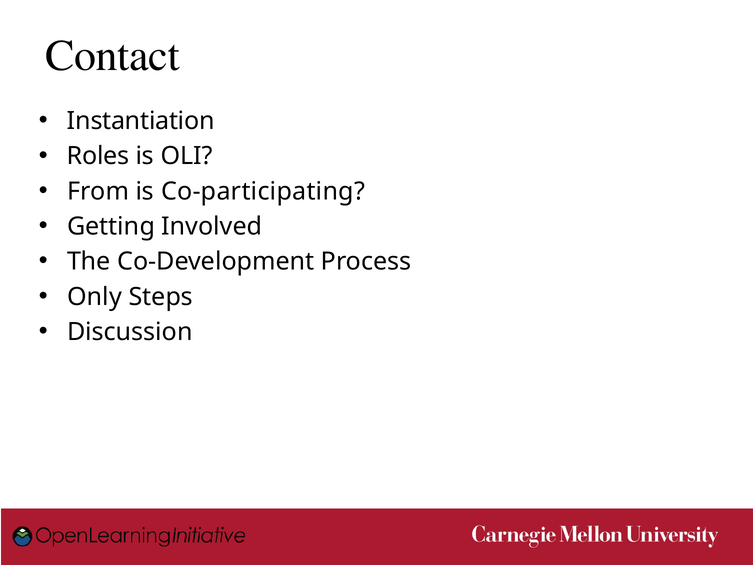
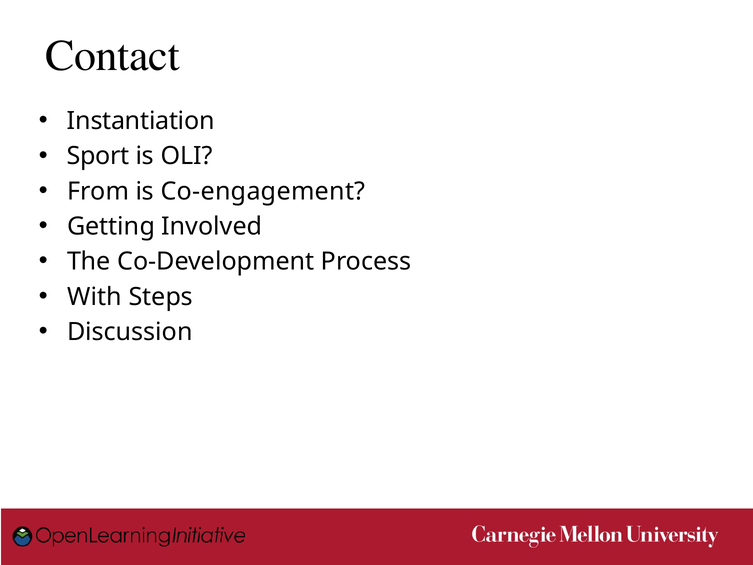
Roles: Roles -> Sport (98, 156)
Co-participating: Co-participating -> Co-engagement (263, 191)
Only: Only -> With (94, 297)
